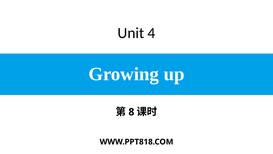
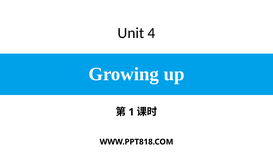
8: 8 -> 1 (131, 112)
